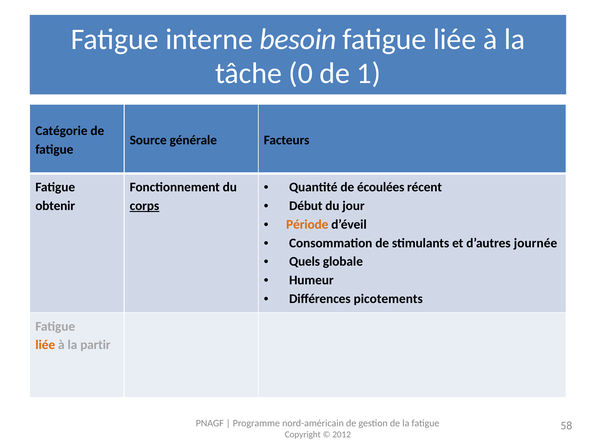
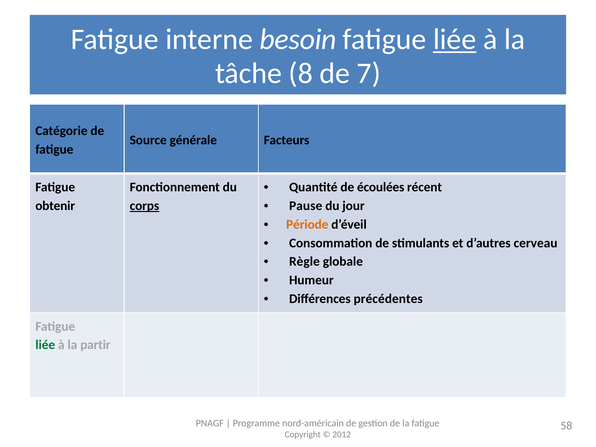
liée underline: none -> present (455, 39)
0: 0 -> 8 (301, 73)
1: 1 -> 7 (369, 73)
Début: Début -> Pause (306, 206)
journée: journée -> cerveau (536, 243)
Quels: Quels -> Règle (304, 262)
picotements: picotements -> précédentes (388, 299)
liée colour: orange -> green (45, 345)
